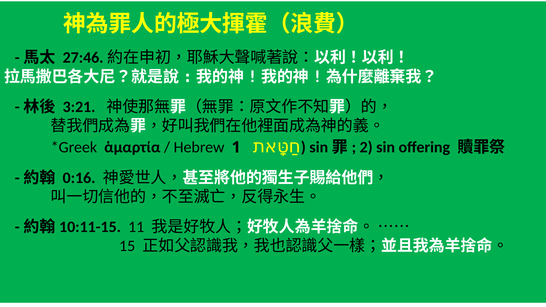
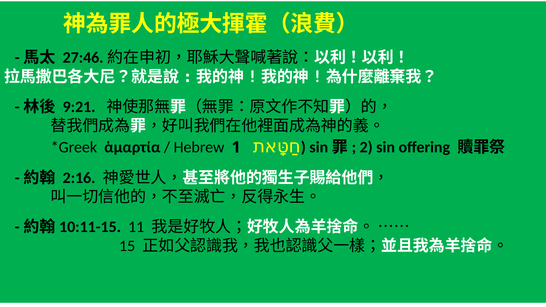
3:21: 3:21 -> 9:21 (79, 107)
0:16: 0:16 -> 2:16 (79, 178)
